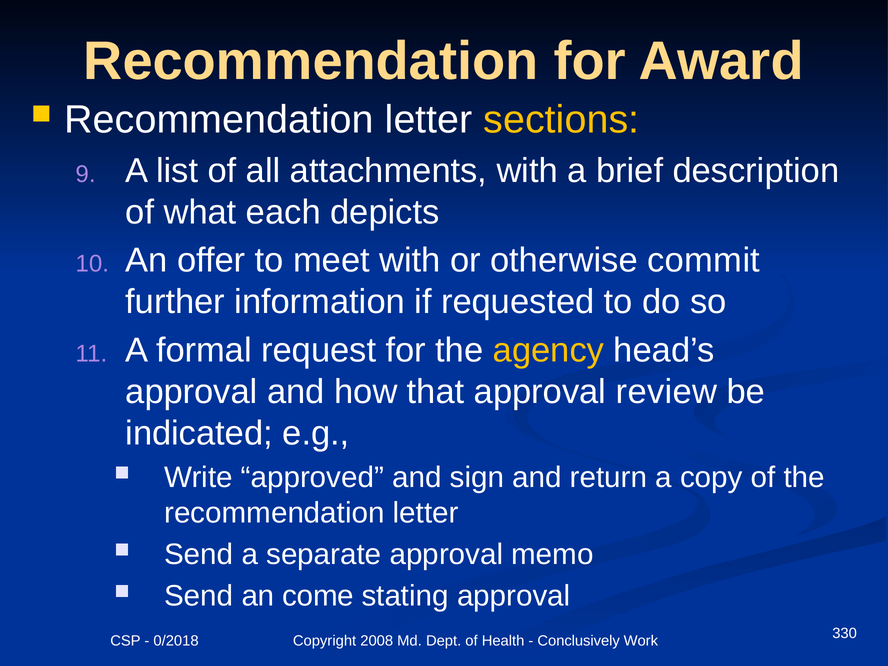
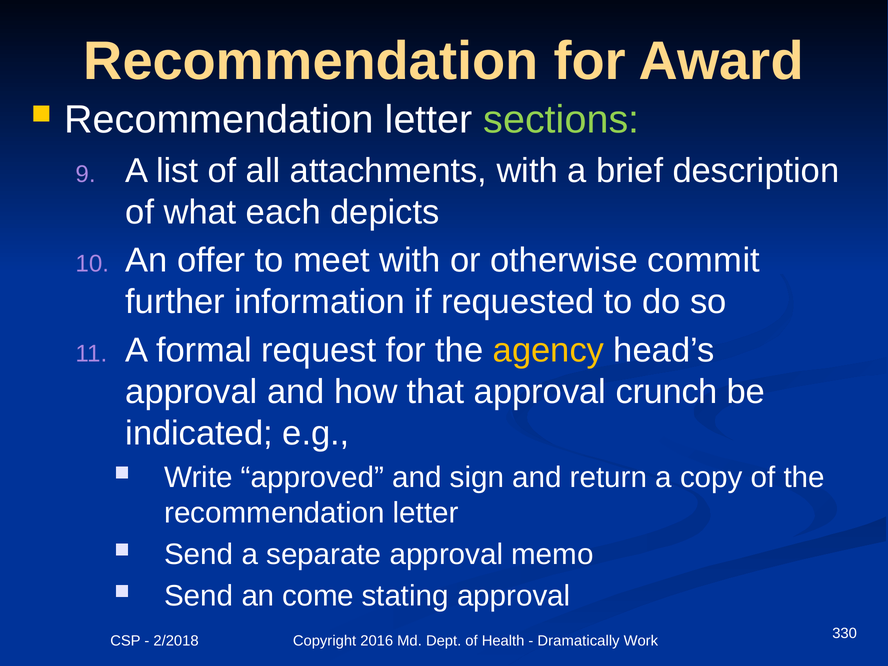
sections colour: yellow -> light green (561, 120)
review: review -> crunch (667, 392)
0/2018: 0/2018 -> 2/2018 (176, 641)
2008: 2008 -> 2016 (377, 641)
Conclusively: Conclusively -> Dramatically (579, 641)
